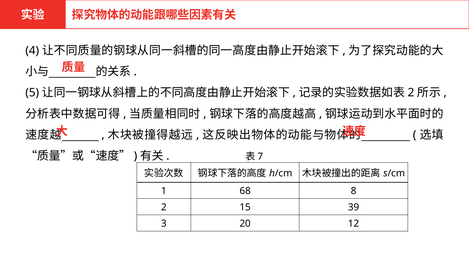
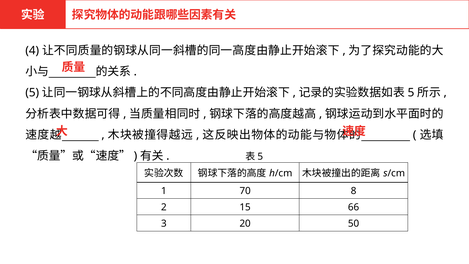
2: 2 -> 5 (411, 93)
7: 7 -> 5 (260, 157)
68: 68 -> 70 (245, 191)
39: 39 -> 66 (354, 207)
12: 12 -> 50 (354, 223)
